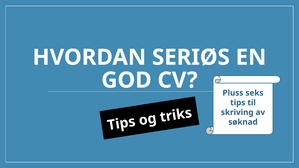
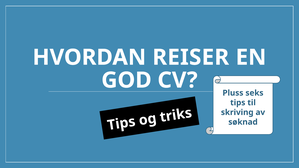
SERIØS: SERIØS -> REISER (191, 57)
